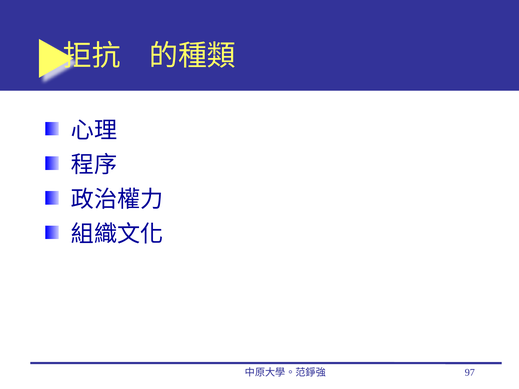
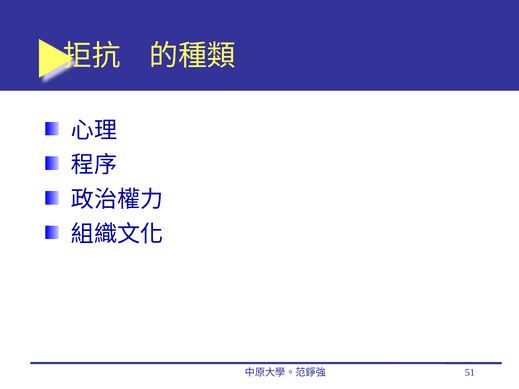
97: 97 -> 51 (470, 373)
